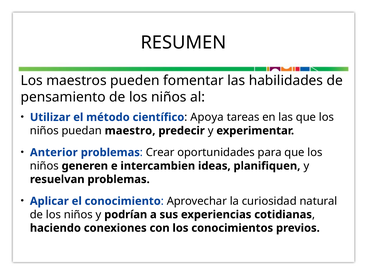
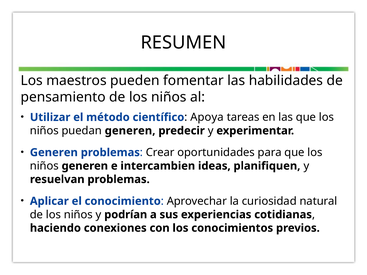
puedan maestro: maestro -> generen (130, 131)
Anterior: Anterior -> Generen (54, 153)
